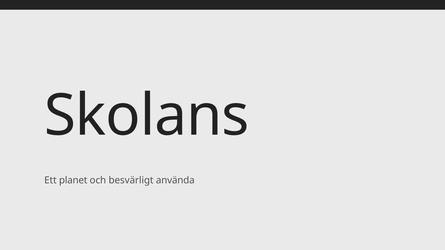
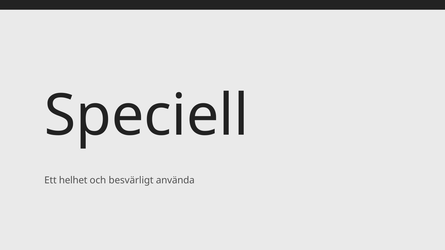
Skolans: Skolans -> Speciell (146, 116)
planet: planet -> helhet (73, 181)
